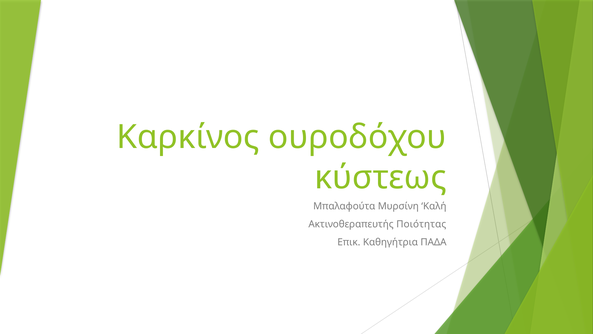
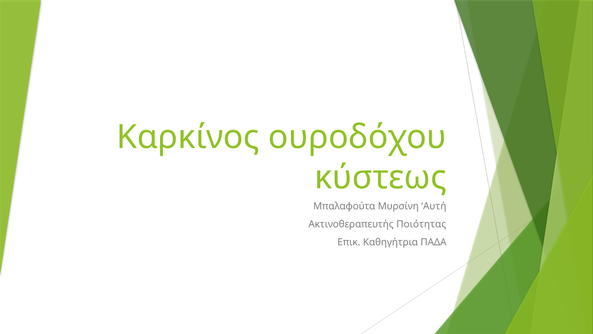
Καλή: Καλή -> Αυτή (434, 206)
